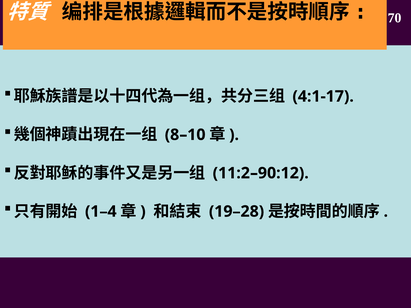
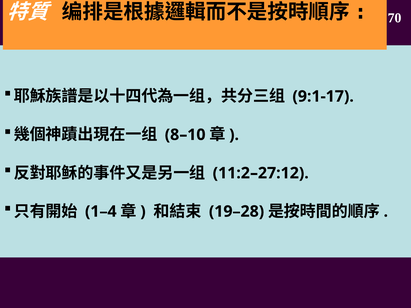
4:1-17: 4:1-17 -> 9:1-17 (323, 96)
11:2–90:12: 11:2–90:12 -> 11:2–27:12 (261, 173)
